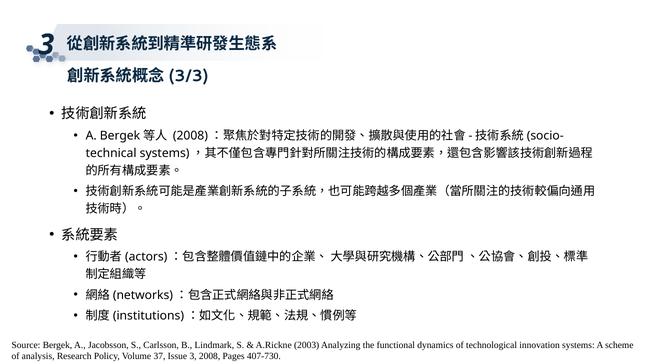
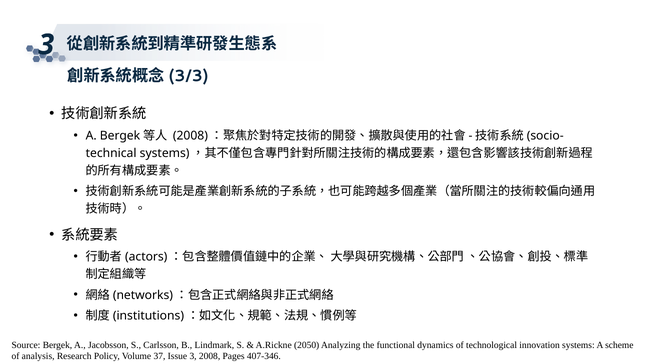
2003: 2003 -> 2050 (307, 345)
407-730: 407-730 -> 407-346 (264, 356)
